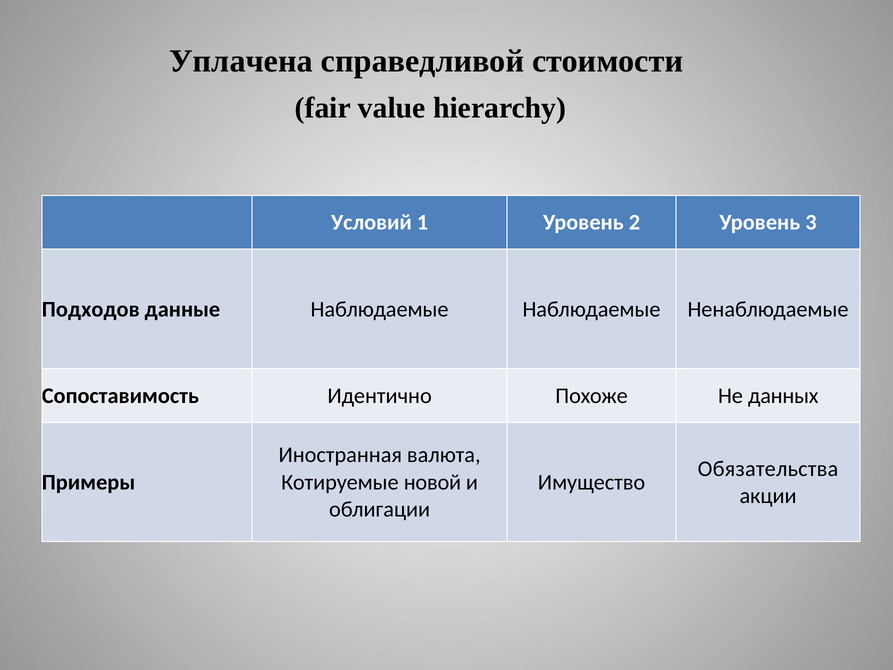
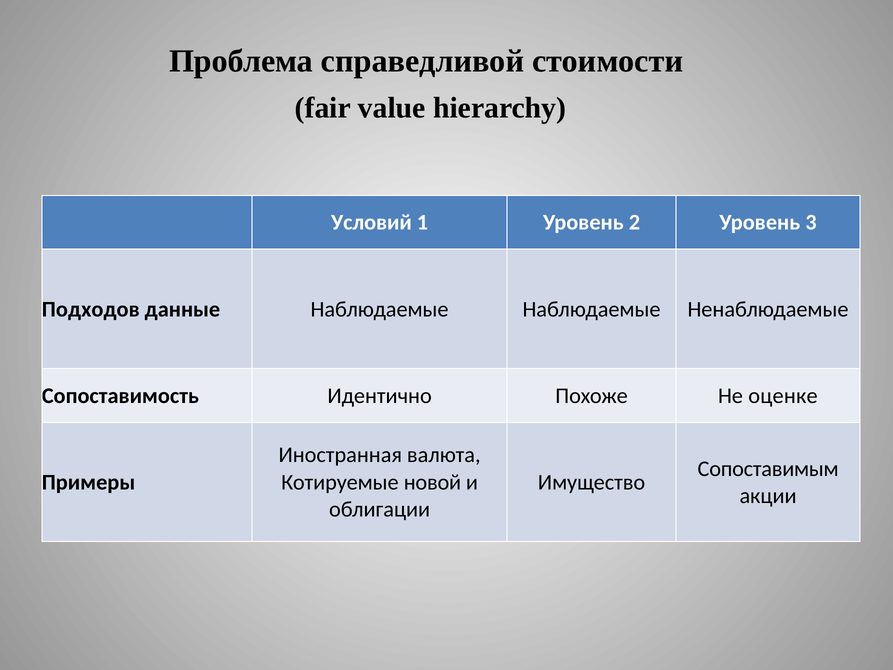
Уплачена: Уплачена -> Проблема (241, 61)
данных: данных -> оценке (783, 396)
Обязательства: Обязательства -> Сопоставимым (768, 468)
